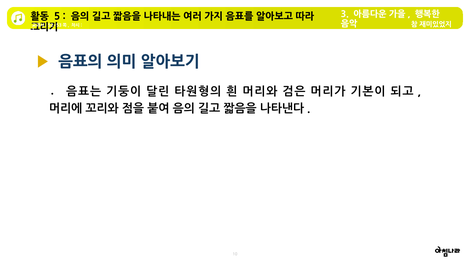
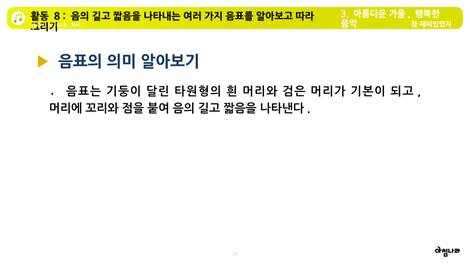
5: 5 -> 8 (57, 17)
